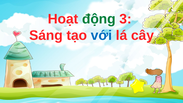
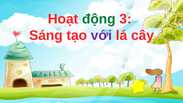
với colour: blue -> purple (101, 35)
